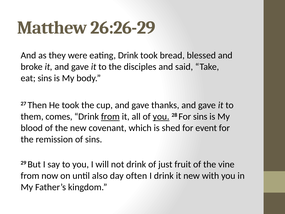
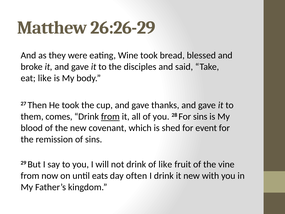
eating Drink: Drink -> Wine (128, 55)
eat sins: sins -> like (45, 78)
you underline: present -> none (161, 116)
of just: just -> like (165, 164)
also: also -> eats (100, 176)
